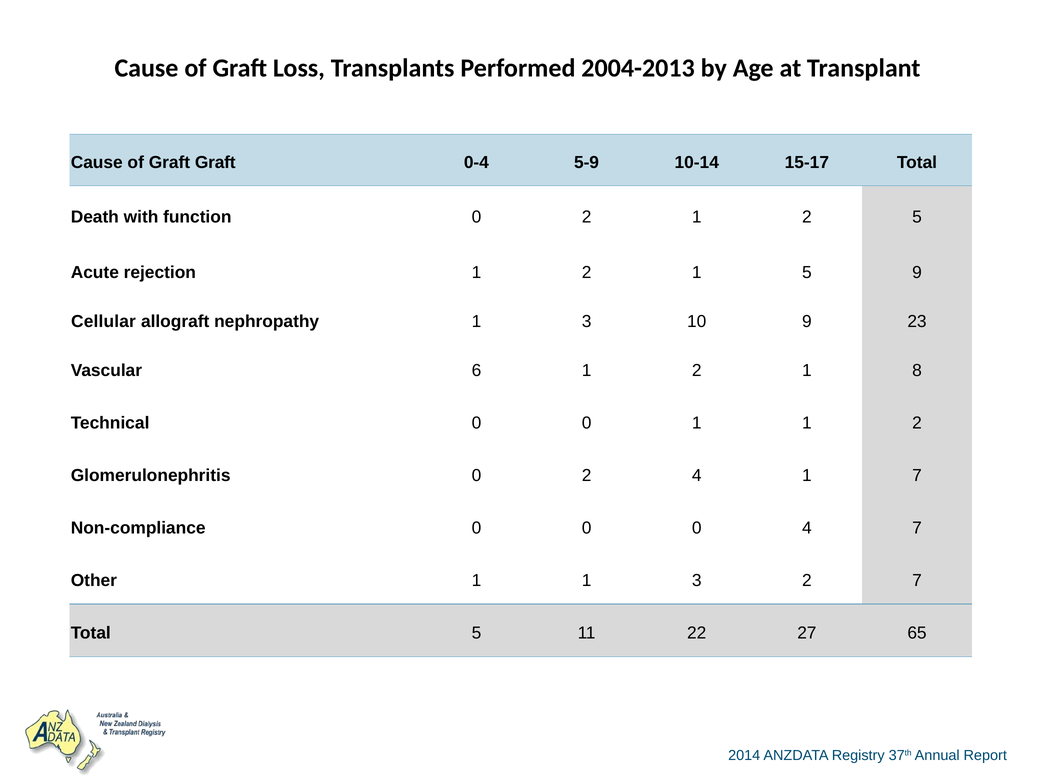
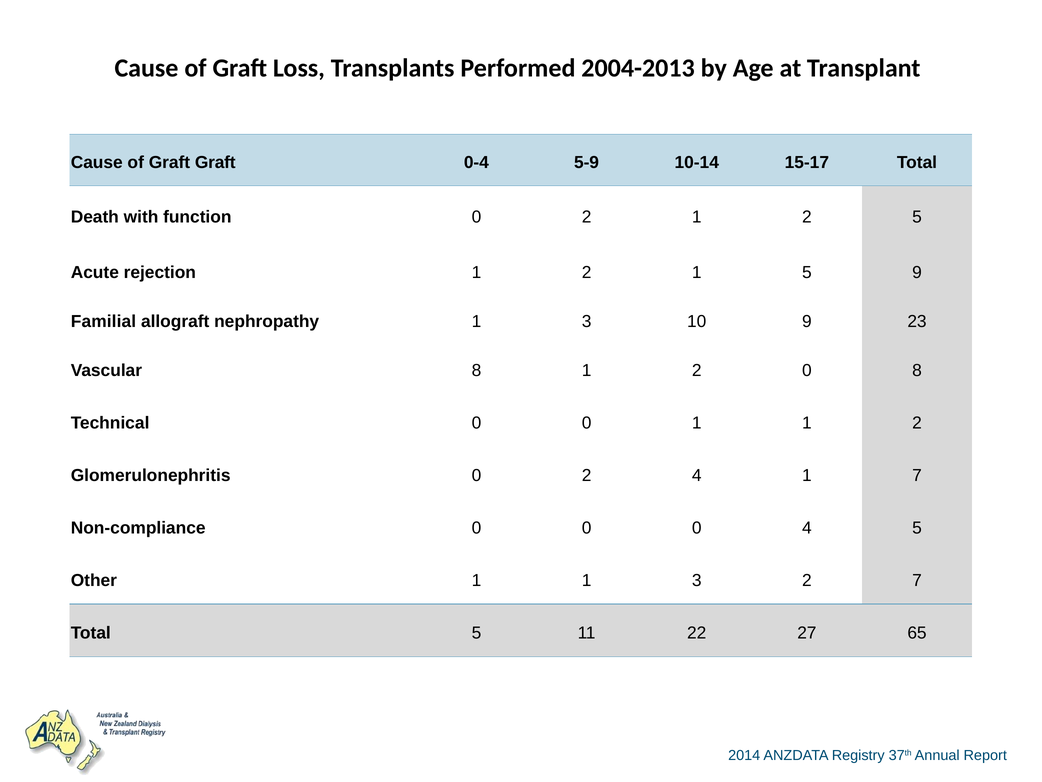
Cellular: Cellular -> Familial (103, 321)
Vascular 6: 6 -> 8 (476, 370)
1: 1 -> 0 (807, 370)
4 7: 7 -> 5 (917, 528)
